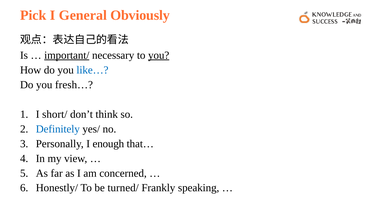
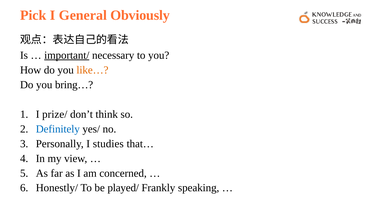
you underline: present -> none (159, 55)
like… colour: blue -> orange (92, 70)
fresh…: fresh… -> bring… (74, 85)
short/: short/ -> prize/ (55, 114)
enough: enough -> studies (108, 144)
turned/: turned/ -> played/ (123, 188)
